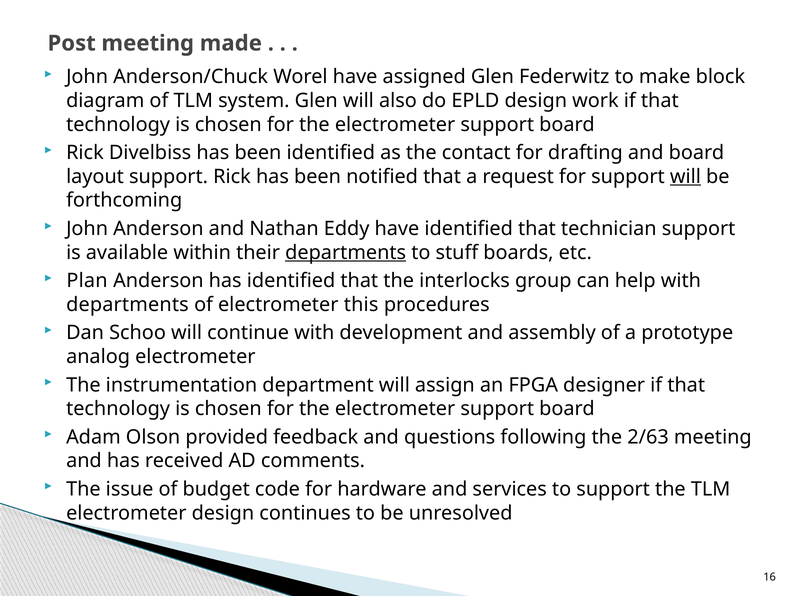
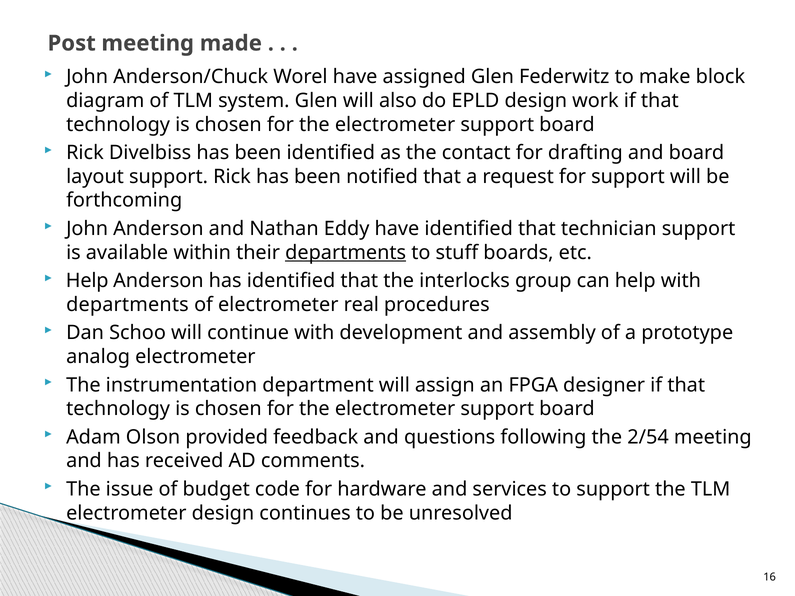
will underline: present -> none (685, 177)
Plan: Plan -> Help (87, 281)
this: this -> real (361, 305)
2/63: 2/63 -> 2/54 (648, 437)
